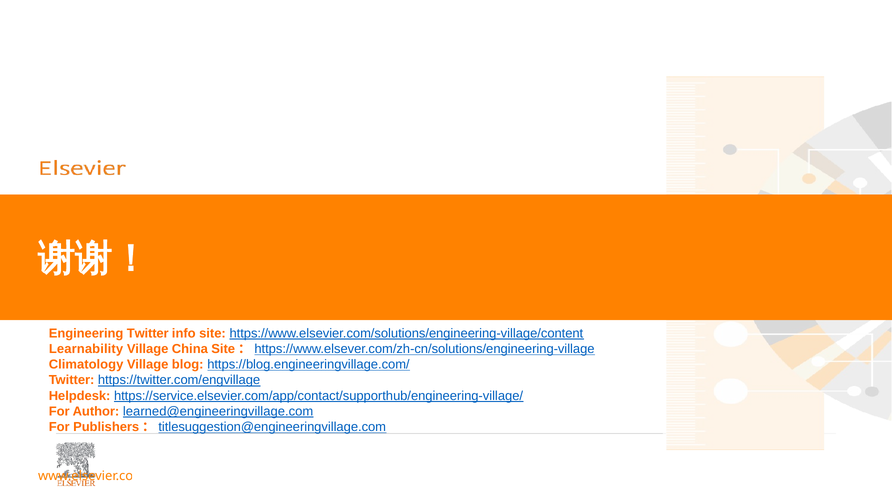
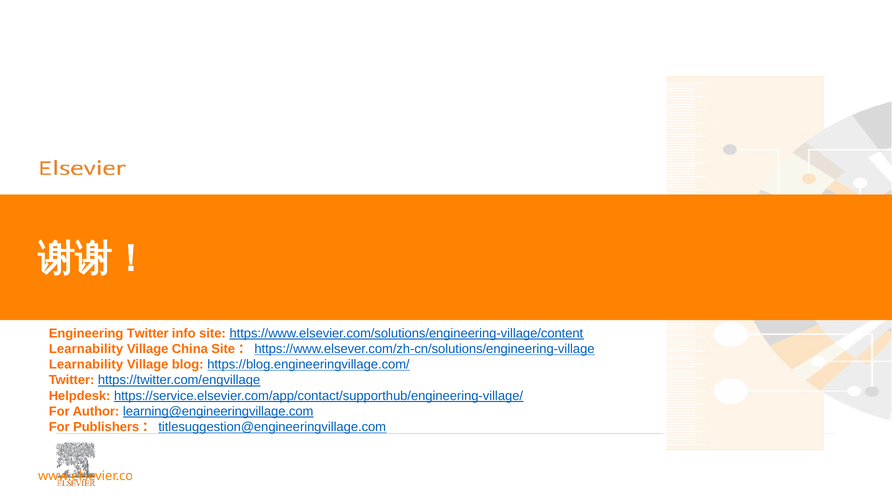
Climatology: Climatology -> Learnability (86, 364)
learned@engineeringvillage.com: learned@engineeringvillage.com -> learning@engineeringvillage.com (218, 411)
